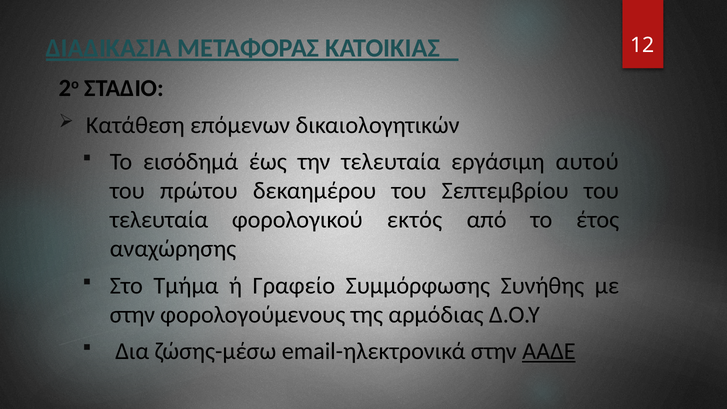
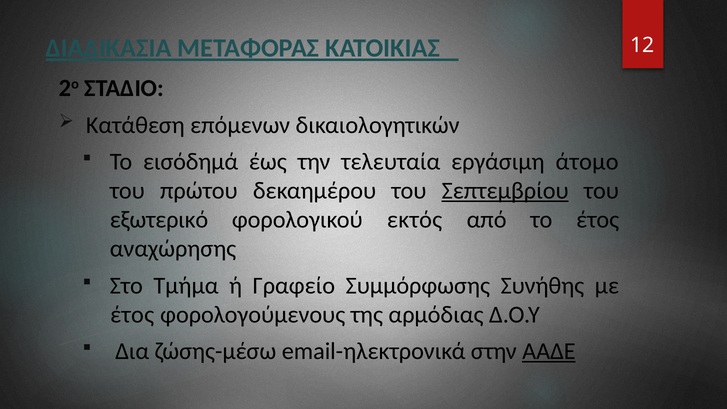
αυτού: αυτού -> άτομο (587, 162)
Σεπτεμβρίου underline: none -> present (505, 191)
τελευταία: τελευταία -> εξωτερικό (159, 220)
στην: στην -> έτος (132, 315)
